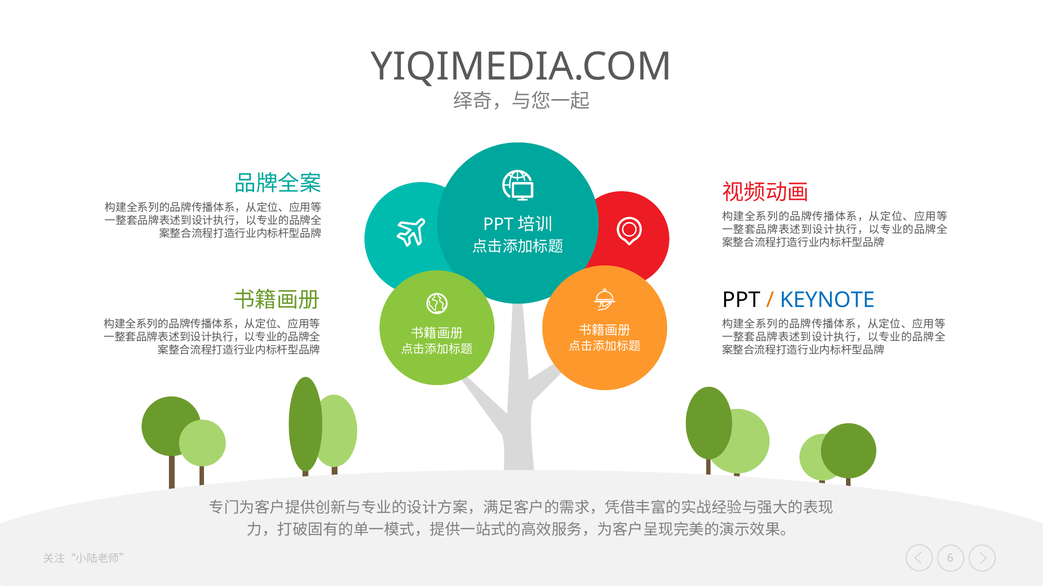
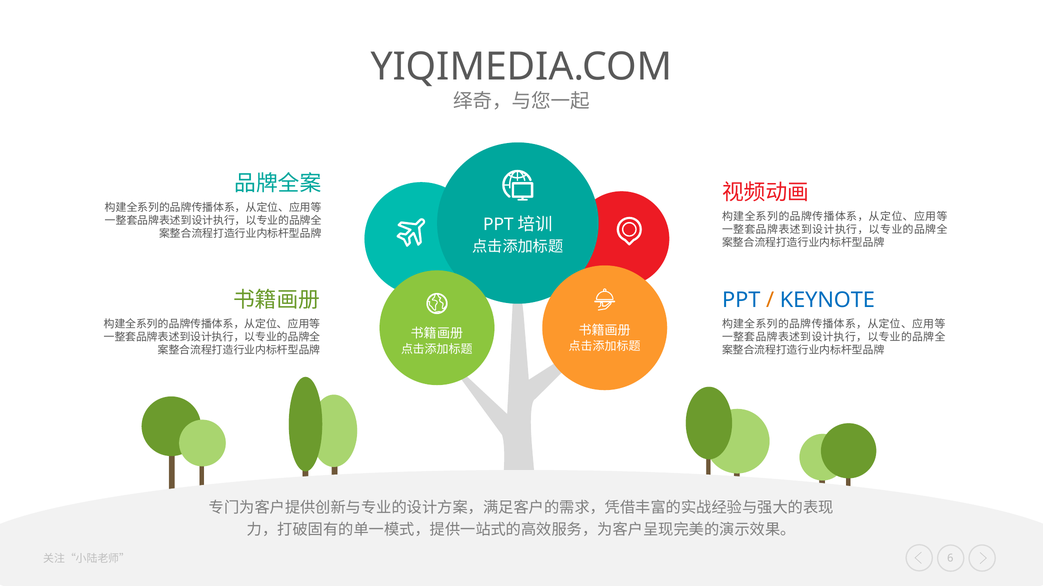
PPT colour: black -> blue (741, 300)
